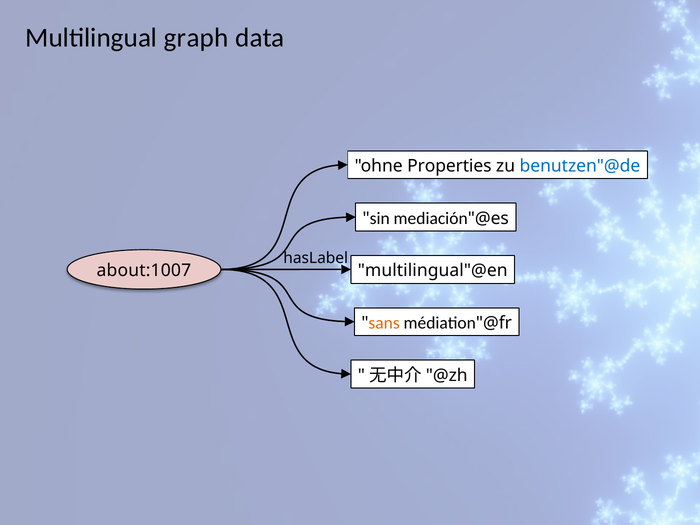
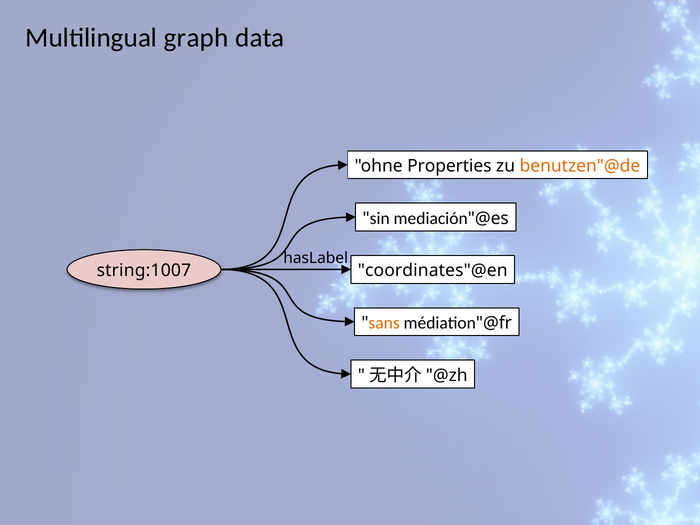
benutzen"@de colour: blue -> orange (580, 166)
about:1007: about:1007 -> string:1007 (144, 271)
multilingual"@en: multilingual"@en -> coordinates"@en (433, 271)
